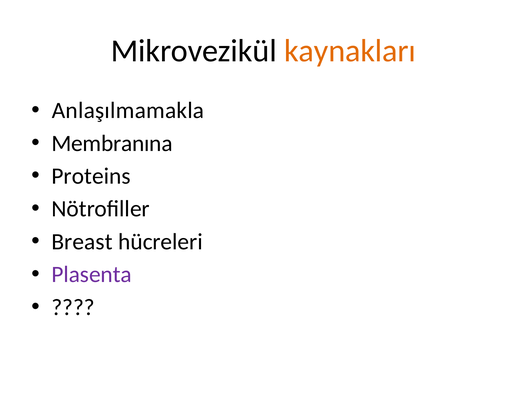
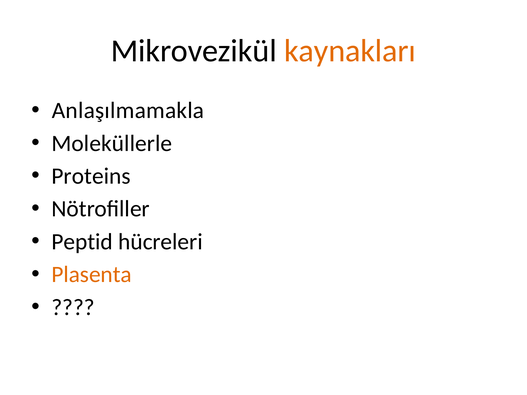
Membranına: Membranına -> Moleküllerle (112, 143)
Breast: Breast -> Peptid (82, 242)
Plasenta colour: purple -> orange (92, 275)
